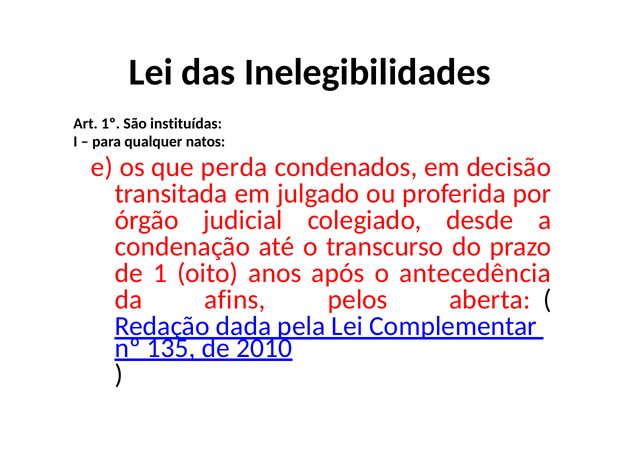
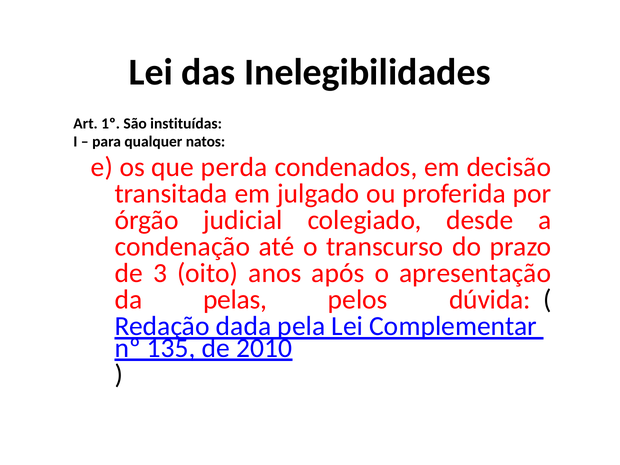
1: 1 -> 3 (160, 273)
antecedência: antecedência -> apresentação (475, 273)
afins: afins -> pelas (235, 300)
aberta: aberta -> dúvida (490, 300)
